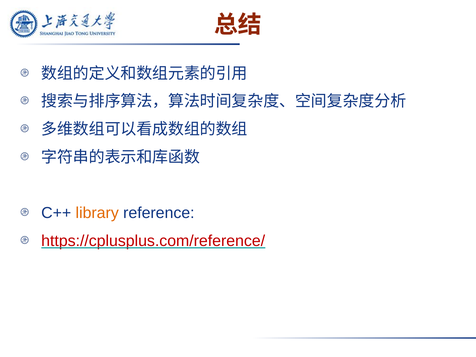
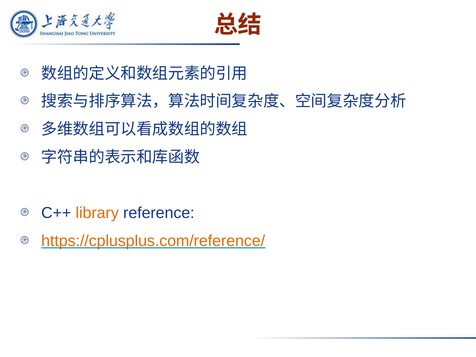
https://cplusplus.com/reference/ colour: red -> orange (153, 241)
